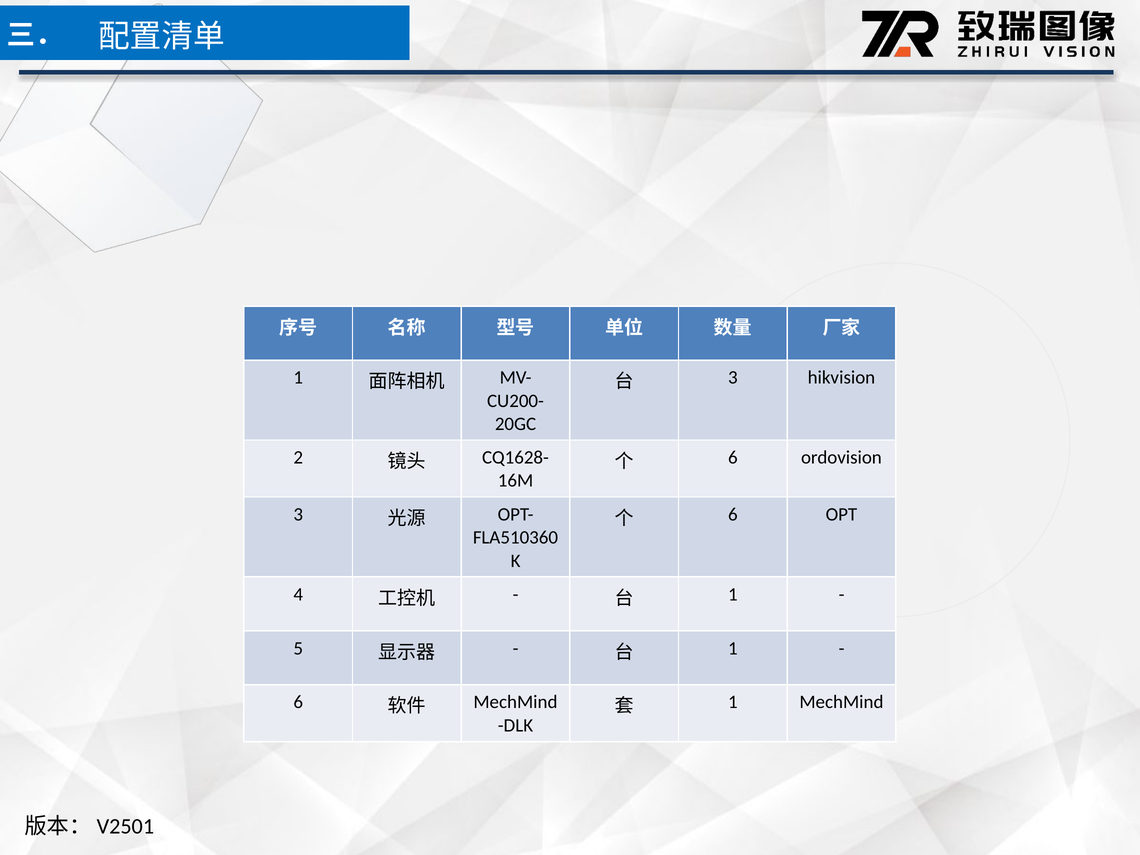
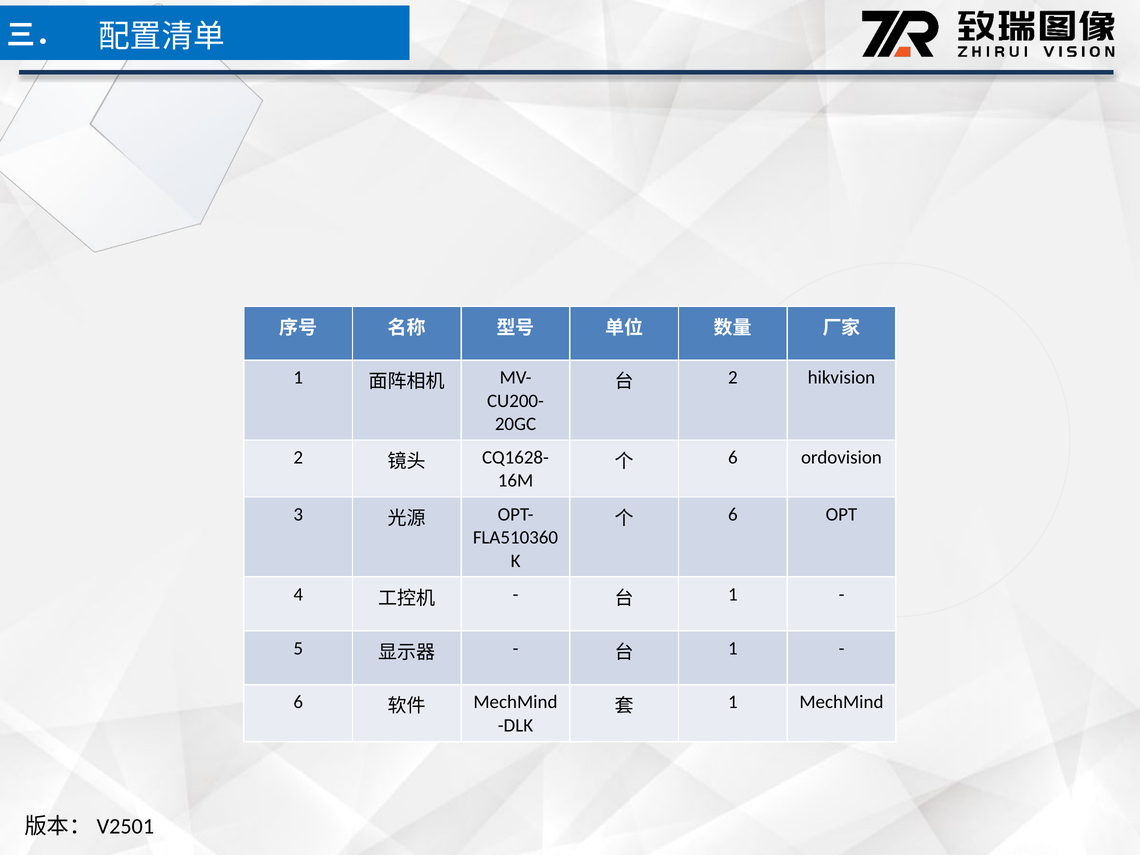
3: 3 -> 2 (733, 378)
